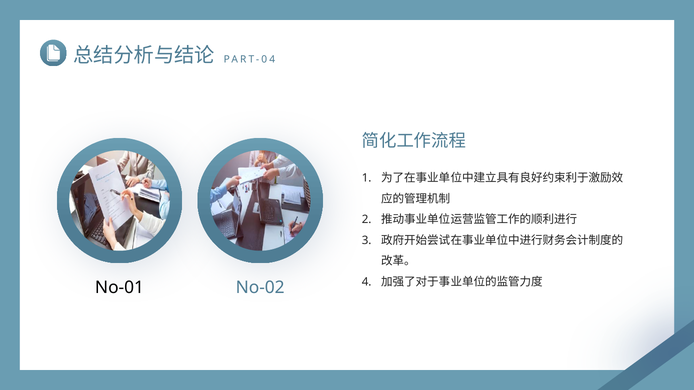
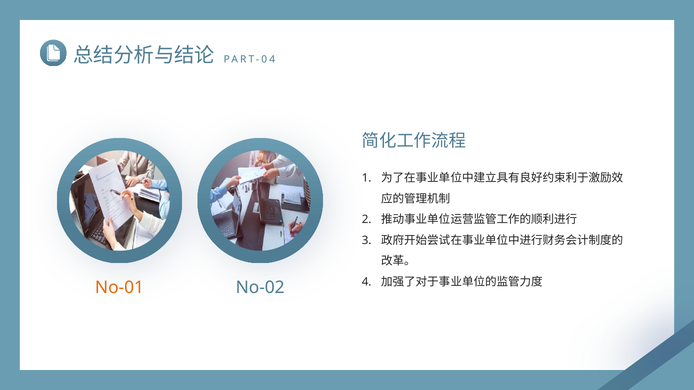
No-01 colour: black -> orange (119, 288)
